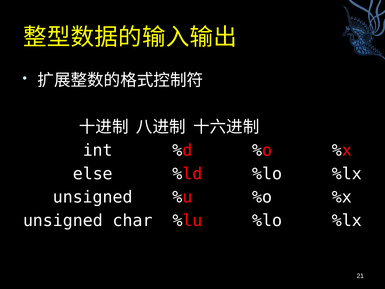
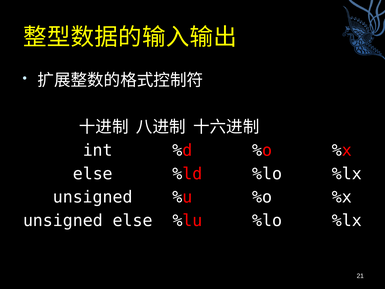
unsigned char: char -> else (133, 220)
